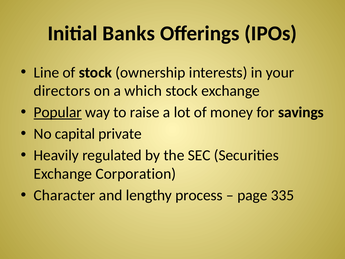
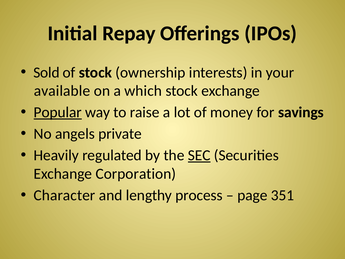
Banks: Banks -> Repay (129, 33)
Line: Line -> Sold (46, 72)
directors: directors -> available (62, 91)
capital: capital -> angels (75, 134)
SEC underline: none -> present (199, 155)
335: 335 -> 351 (283, 195)
